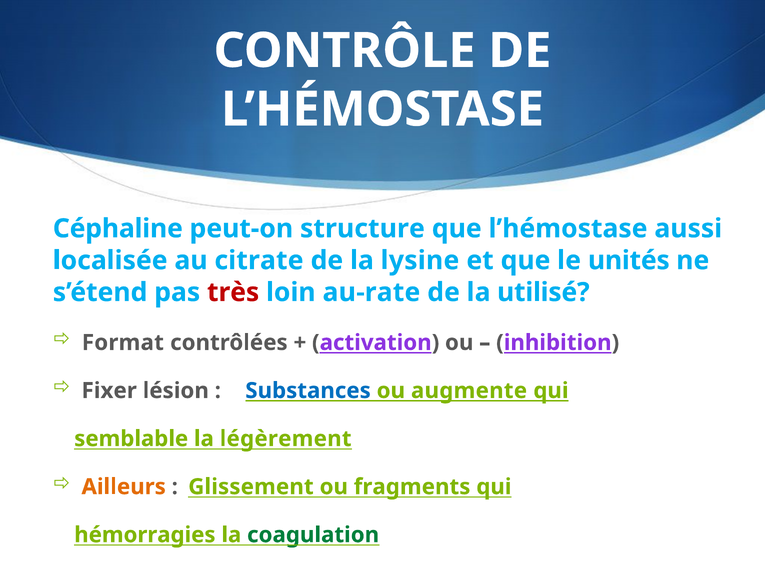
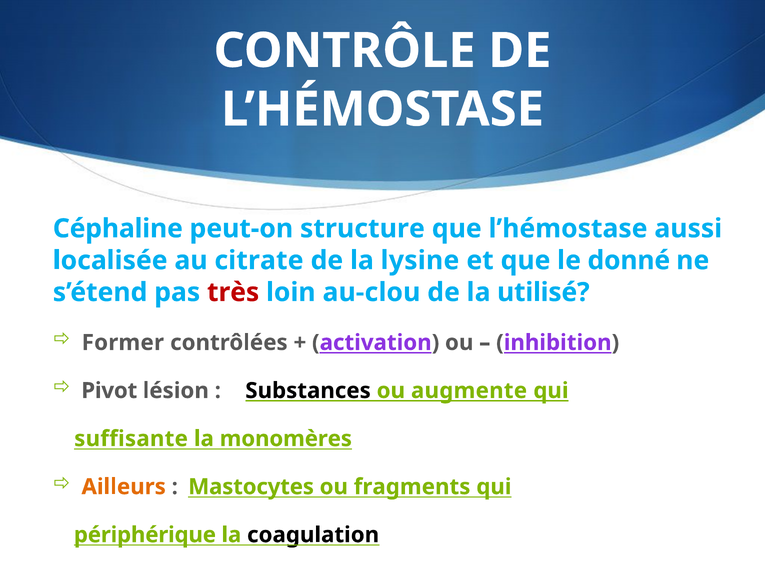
unités: unités -> donné (629, 260)
au-rate: au-rate -> au-clou (371, 292)
Format: Format -> Former (123, 342)
Fixer: Fixer -> Pivot (109, 391)
Substances colour: blue -> black (308, 391)
semblable: semblable -> suffisante (131, 439)
légèrement: légèrement -> monomères (286, 439)
Glissement: Glissement -> Mastocytes (251, 487)
hémorragies: hémorragies -> périphérique (145, 535)
coagulation colour: green -> black (313, 535)
